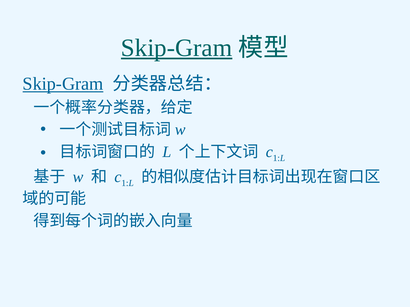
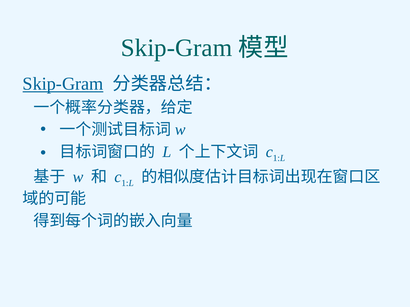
Skip-Gram underline: present -> none (177, 48)
